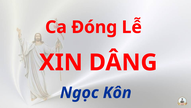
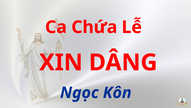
Đóng: Đóng -> Chứa (94, 27)
